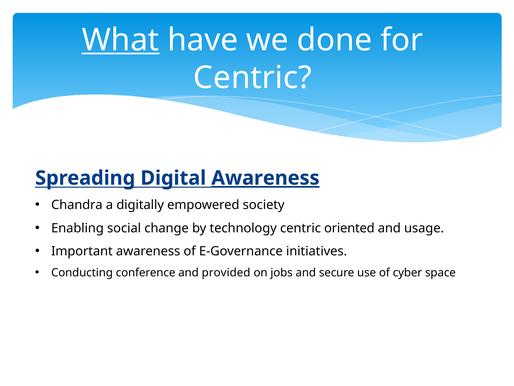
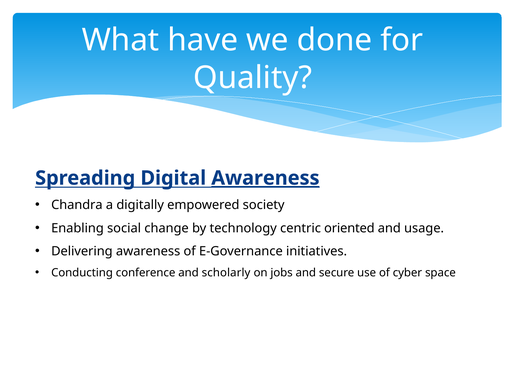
What underline: present -> none (121, 40)
Centric: Centric -> Quality (253, 78)
Important: Important -> Delivering (82, 251)
provided: provided -> scholarly (226, 272)
